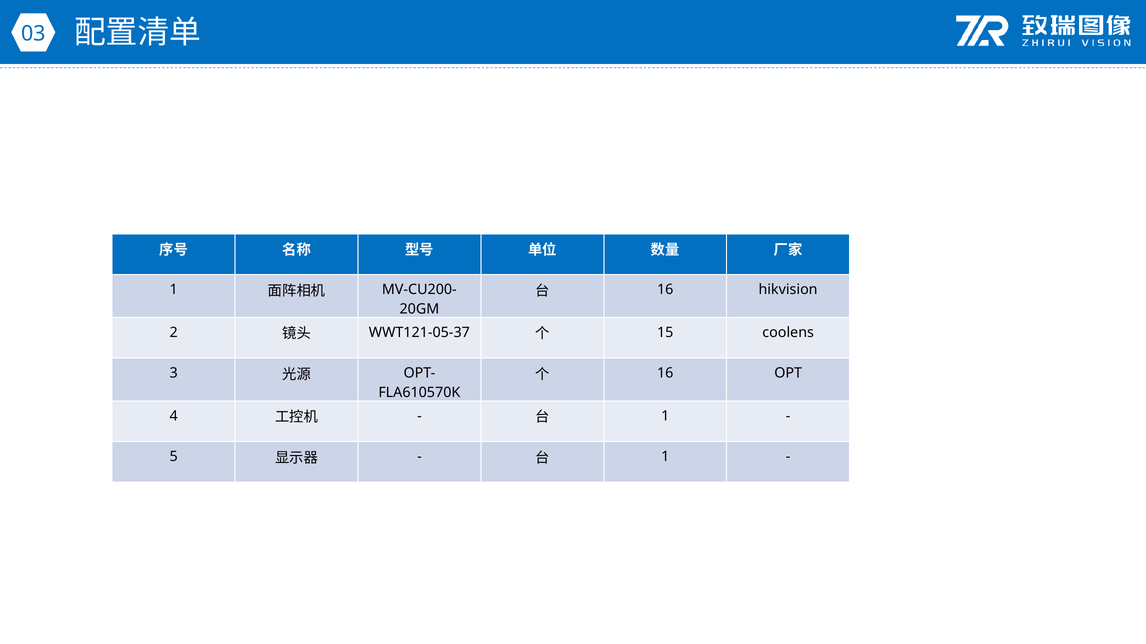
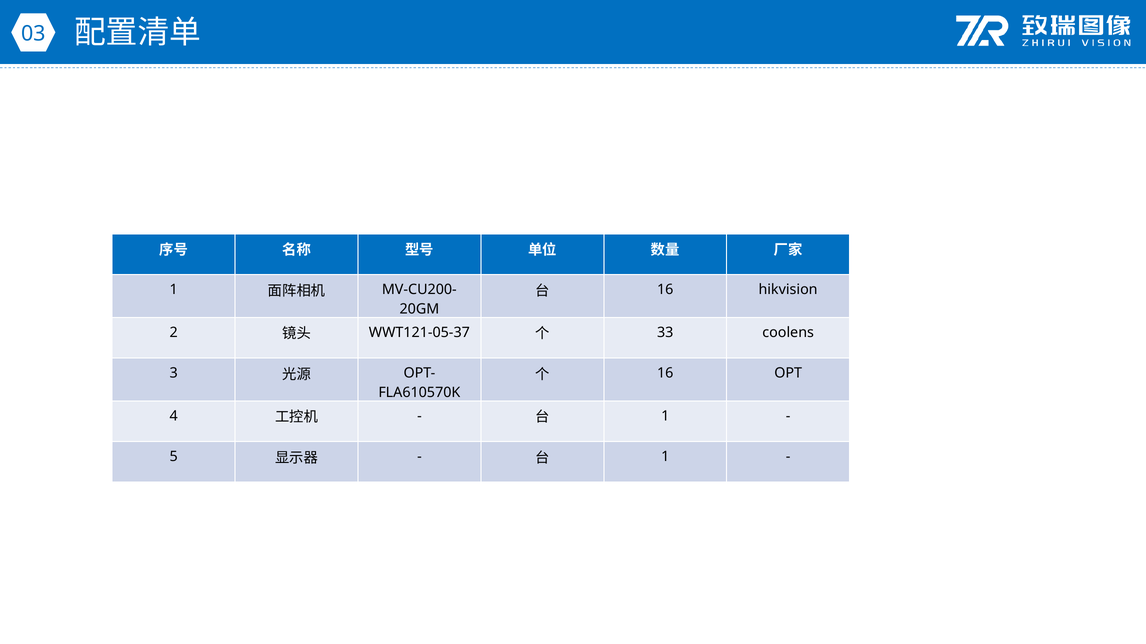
15: 15 -> 33 (665, 333)
